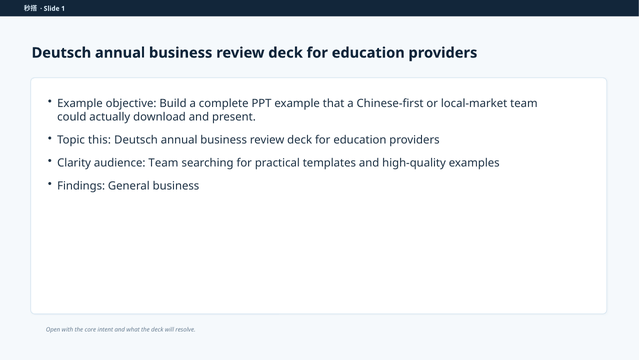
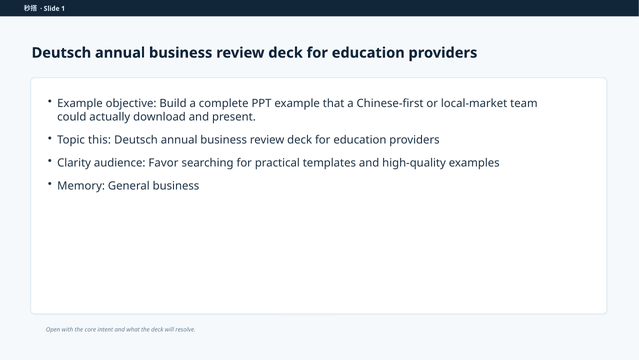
audience Team: Team -> Favor (163, 163)
Findings: Findings -> Memory (81, 186)
